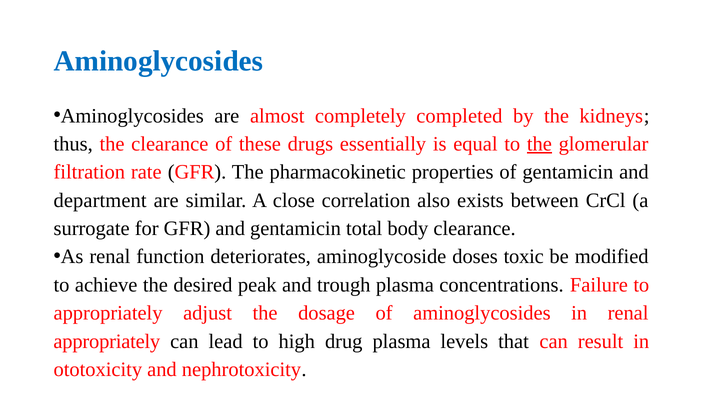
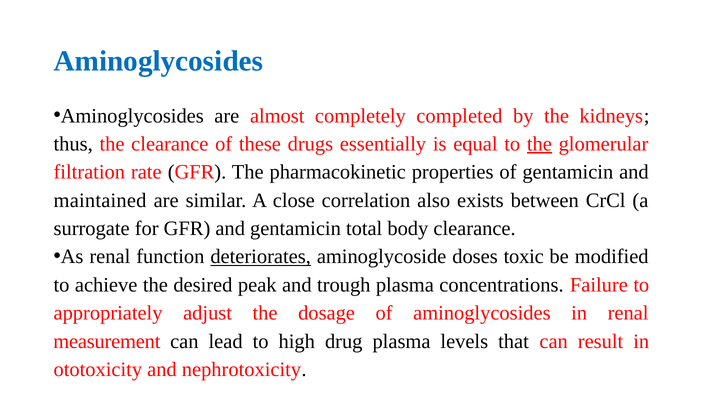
department: department -> maintained (100, 201)
deteriorates underline: none -> present (261, 257)
appropriately: appropriately -> measurement (107, 342)
